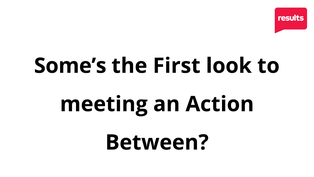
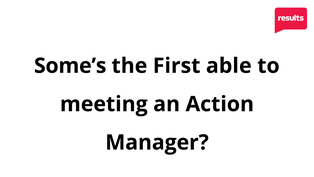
look: look -> able (229, 66)
Between: Between -> Manager (157, 142)
